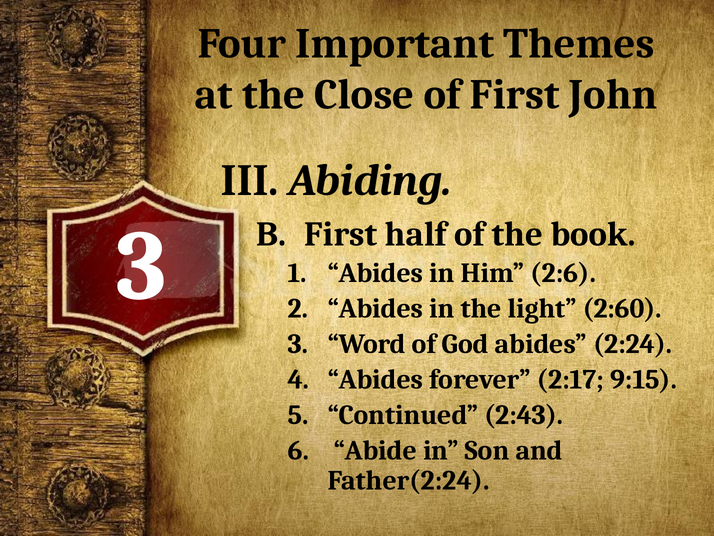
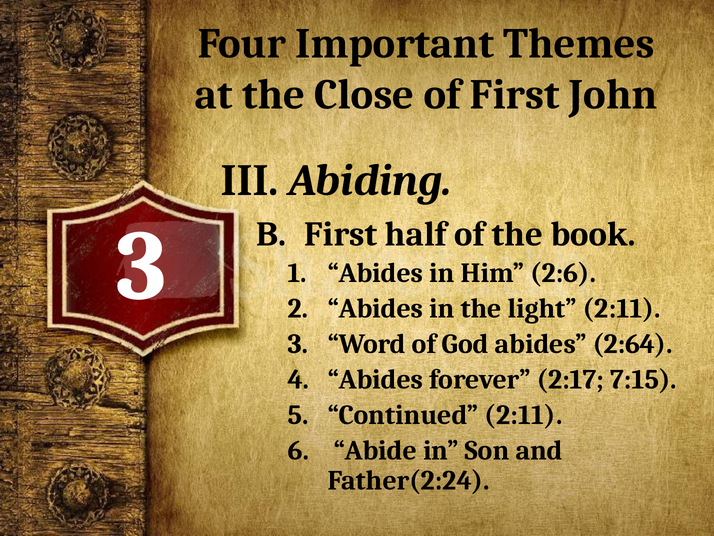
light 2:60: 2:60 -> 2:11 (622, 308)
2:24: 2:24 -> 2:64 (633, 344)
9:15: 9:15 -> 7:15 (644, 379)
Continued 2:43: 2:43 -> 2:11 (523, 415)
